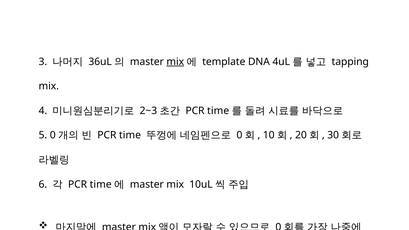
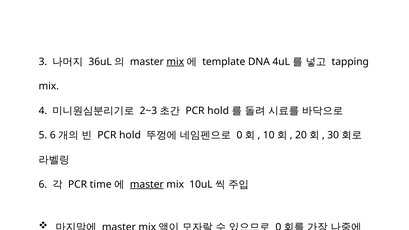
time: time -> hold (218, 111)
5 0: 0 -> 6 (53, 135)
time: time -> hold (130, 135)
master underline: none -> present (147, 184)
